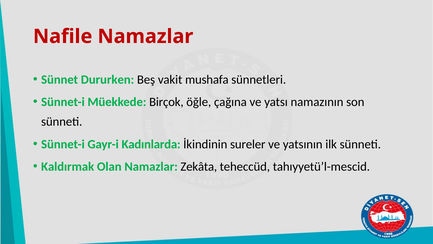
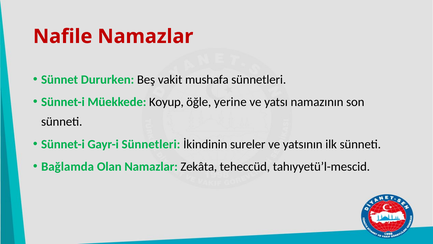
Birçok: Birçok -> Koyup (166, 102)
çağına: çağına -> yerine (230, 102)
Gayr-i Kadınlarda: Kadınlarda -> Sünnetleri (151, 144)
Kaldırmak: Kaldırmak -> Bağlamda (68, 166)
